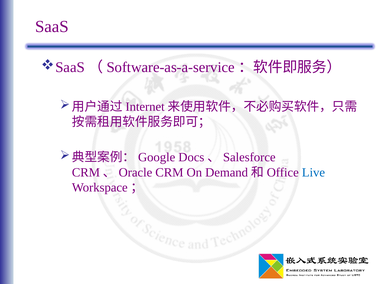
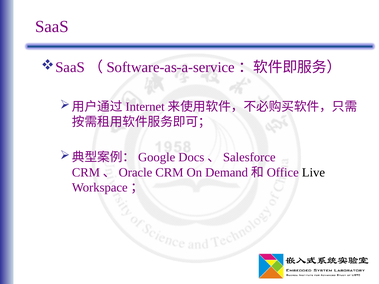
Live colour: blue -> black (313, 173)
